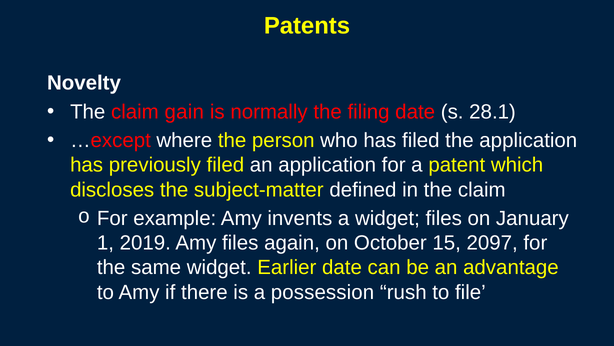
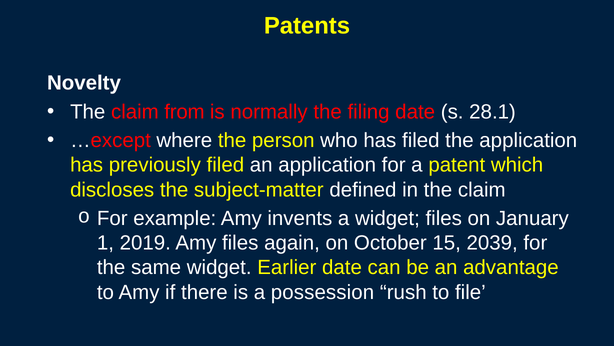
gain: gain -> from (184, 112)
2097: 2097 -> 2039 (492, 243)
